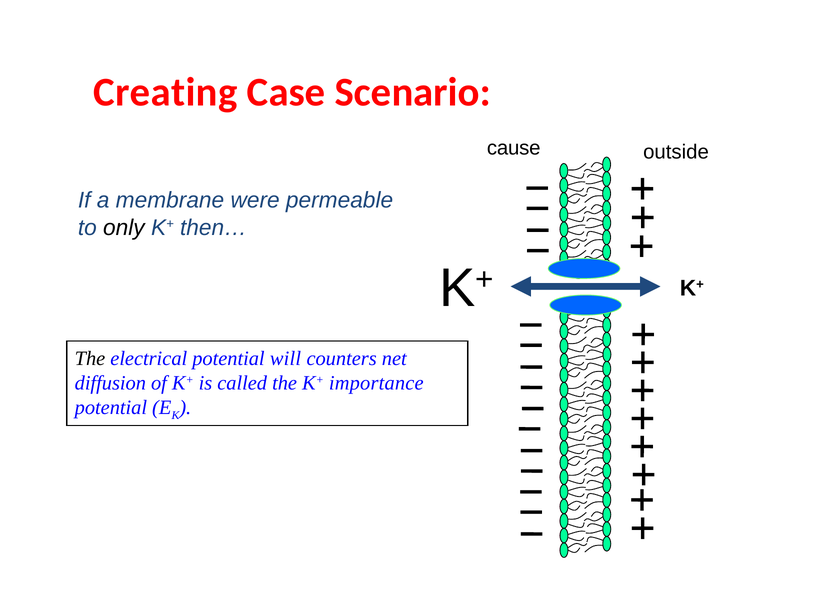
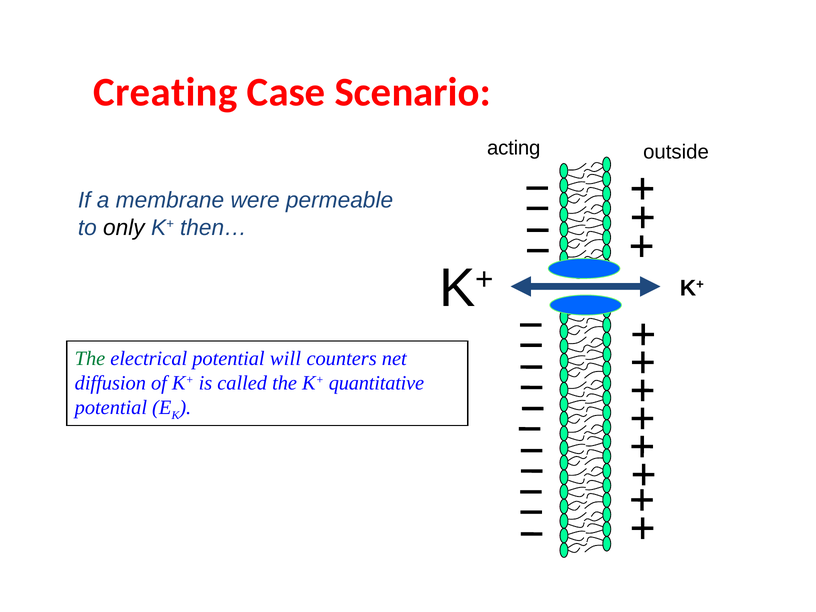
cause: cause -> acting (514, 148)
The colour: black -> green (90, 359)
importance: importance -> quantitative (376, 383)
